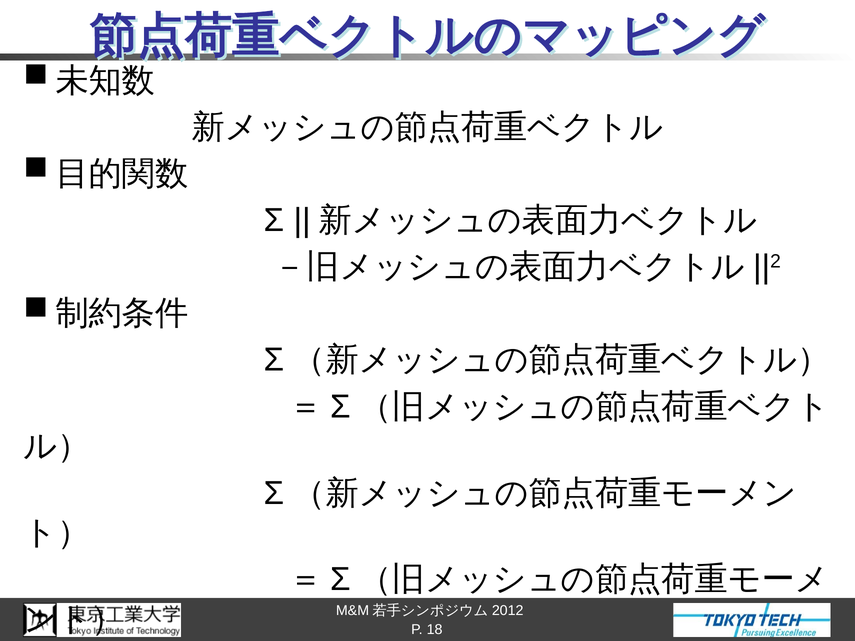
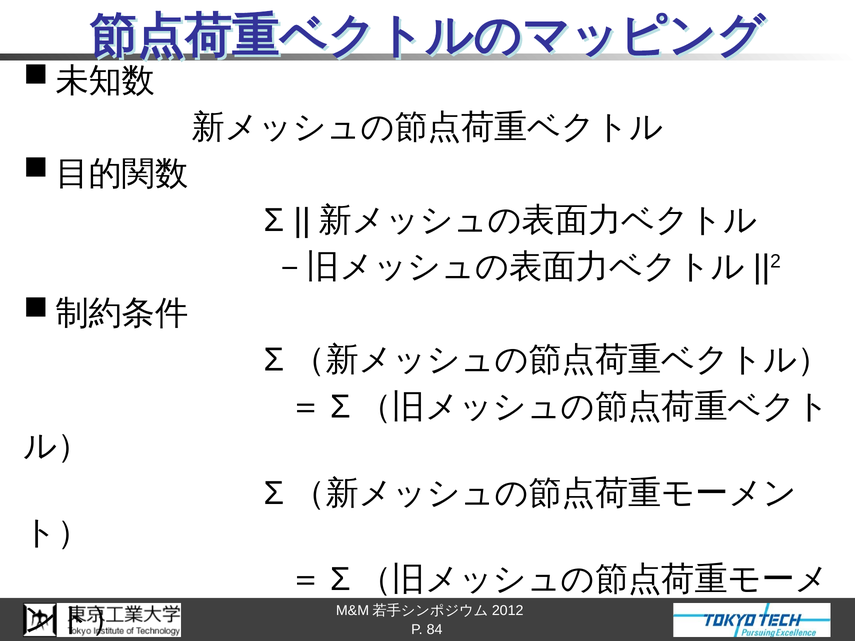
18: 18 -> 84 (435, 630)
